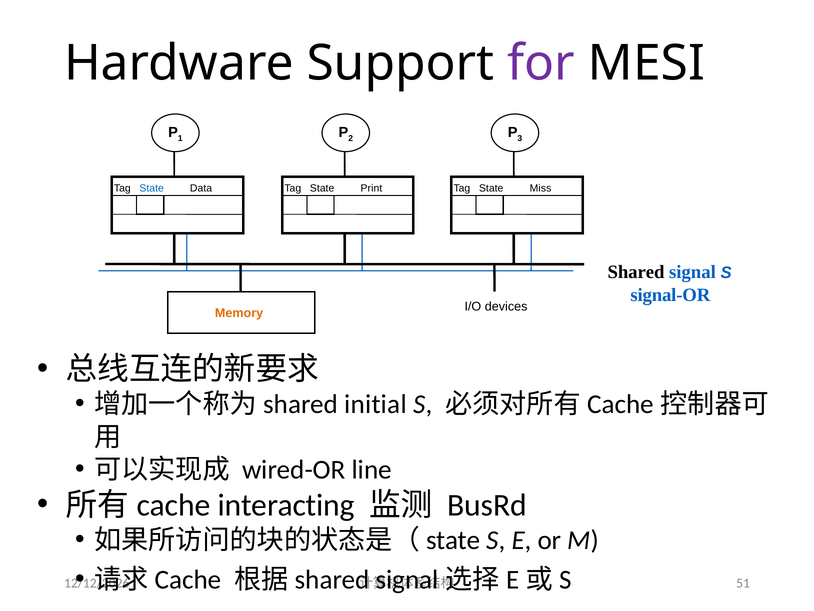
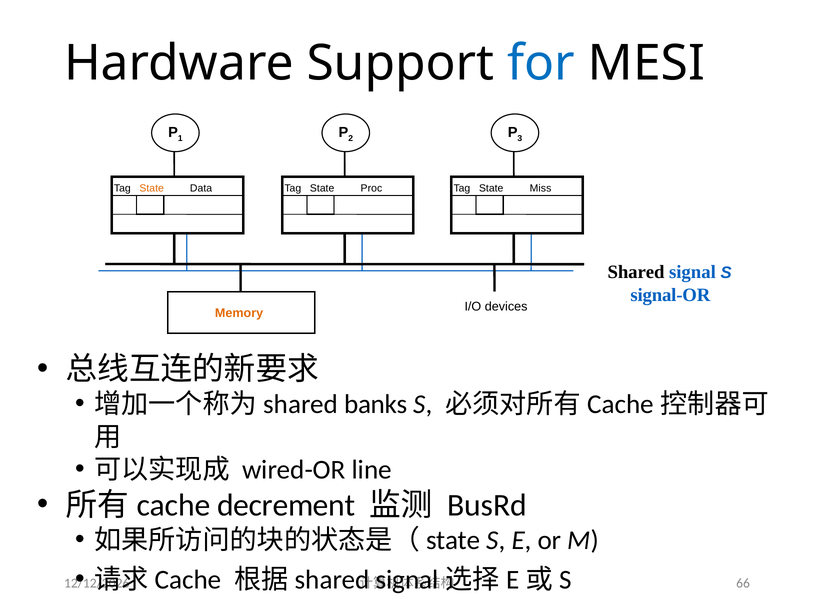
for colour: purple -> blue (541, 63)
State colour: blue -> orange (152, 188)
Print: Print -> Proc (371, 188)
initial: initial -> banks (376, 404)
interacting: interacting -> decrement (286, 505)
51: 51 -> 66 (743, 583)
